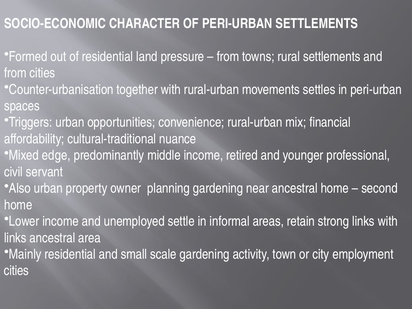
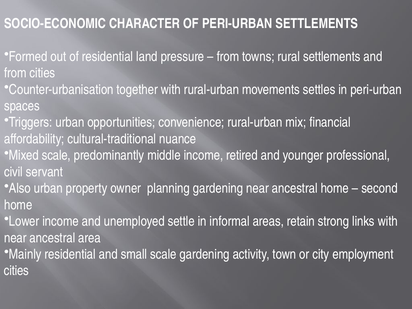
Mixed edge: edge -> scale (56, 155)
links: links -> near (15, 238)
